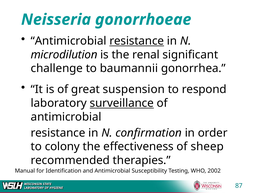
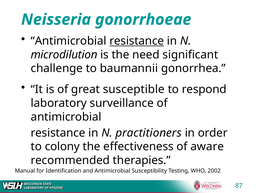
renal: renal -> need (146, 55)
suspension: suspension -> susceptible (134, 90)
surveillance underline: present -> none (122, 103)
confirmation: confirmation -> practitioners (149, 133)
sheep: sheep -> aware (207, 147)
